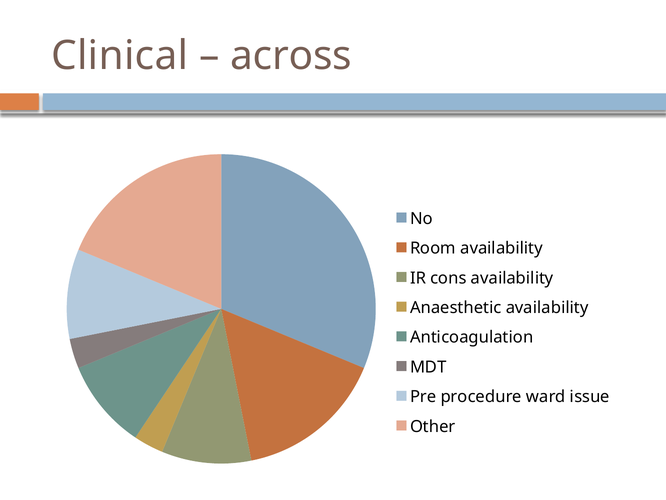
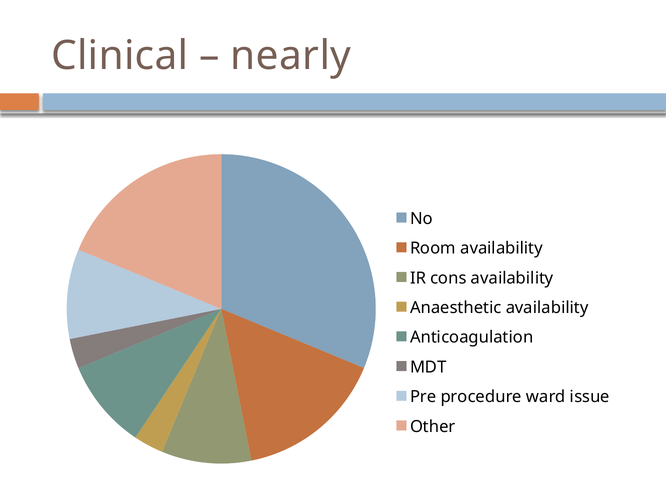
across: across -> nearly (291, 56)
